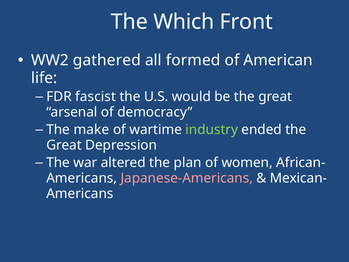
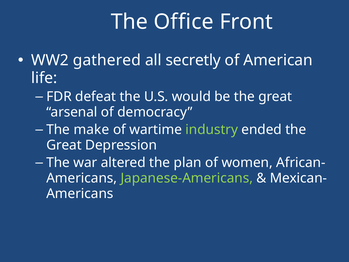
Which: Which -> Office (184, 22)
formed: formed -> secretly (193, 60)
fascist: fascist -> defeat (96, 96)
Japanese-Americans colour: pink -> light green (187, 178)
